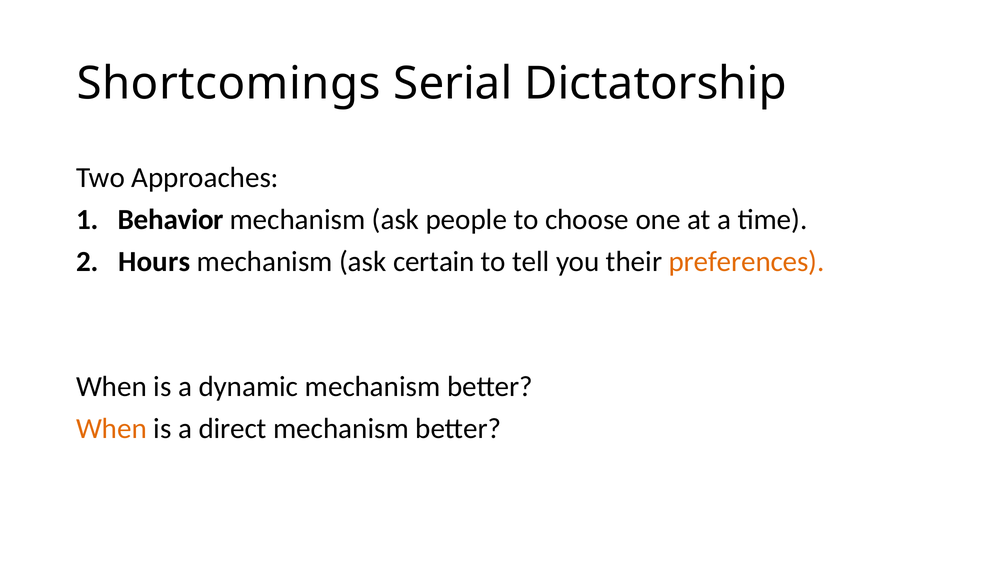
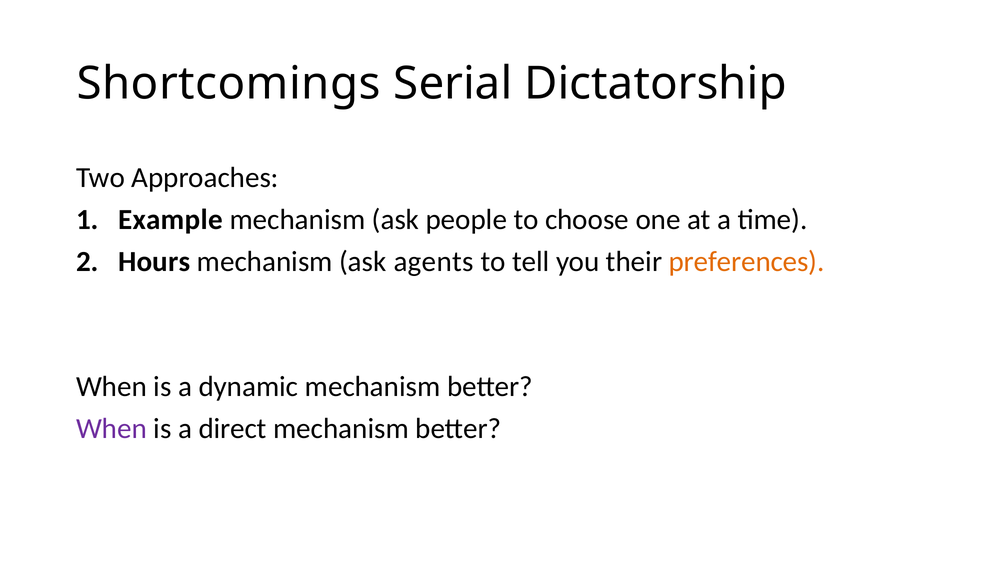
Behavior: Behavior -> Example (171, 220)
certain: certain -> agents (434, 262)
When colour: orange -> purple (112, 429)
